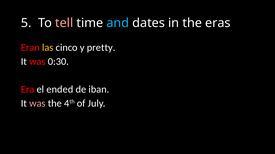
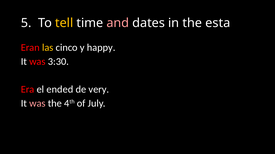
tell colour: pink -> yellow (64, 23)
and colour: light blue -> pink (118, 23)
eras: eras -> esta (218, 23)
pretty: pretty -> happy (101, 48)
0:30: 0:30 -> 3:30 (58, 62)
iban: iban -> very (99, 90)
